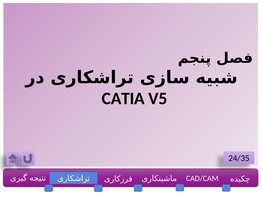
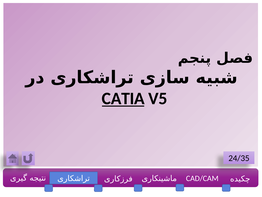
CATIA underline: none -> present (123, 98)
